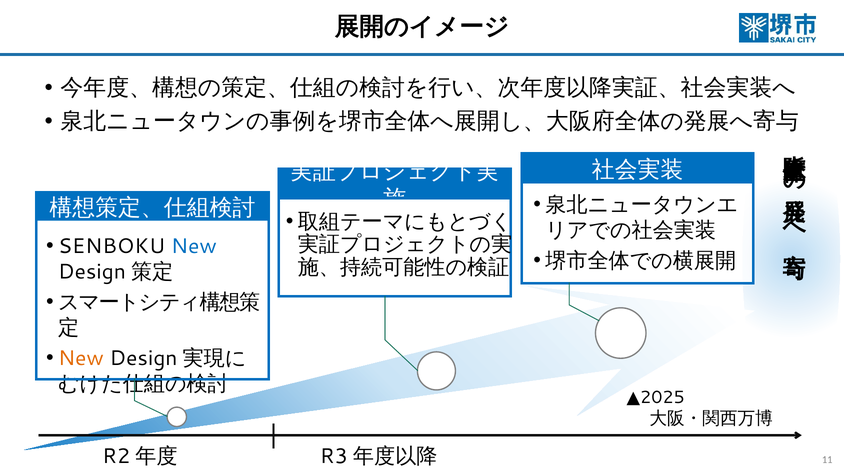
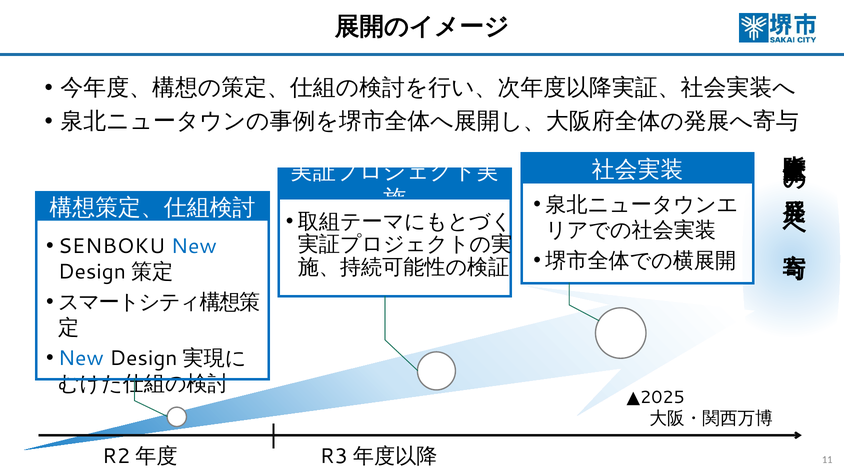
New colour: orange -> blue (81, 358)
